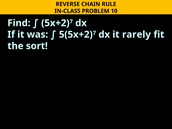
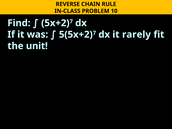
sort: sort -> unit (37, 46)
